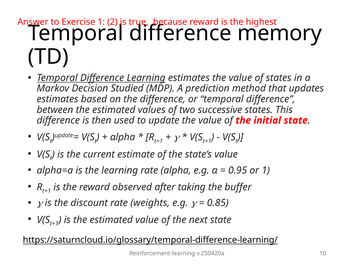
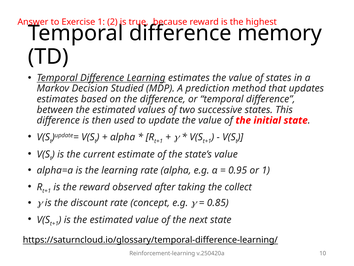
buffer: buffer -> collect (238, 187)
weights: weights -> concept (150, 203)
